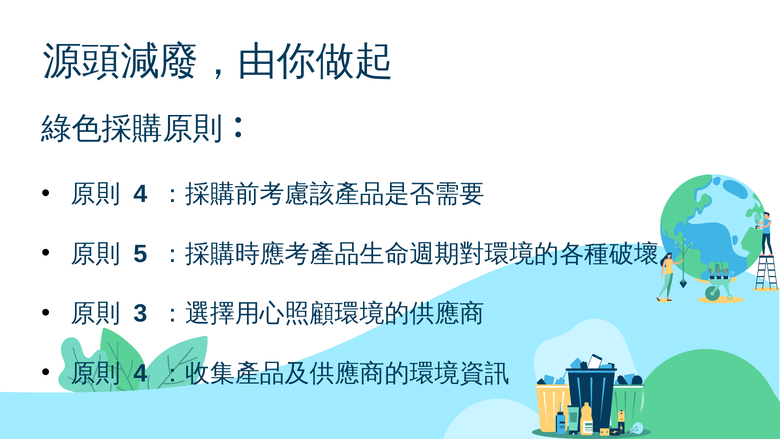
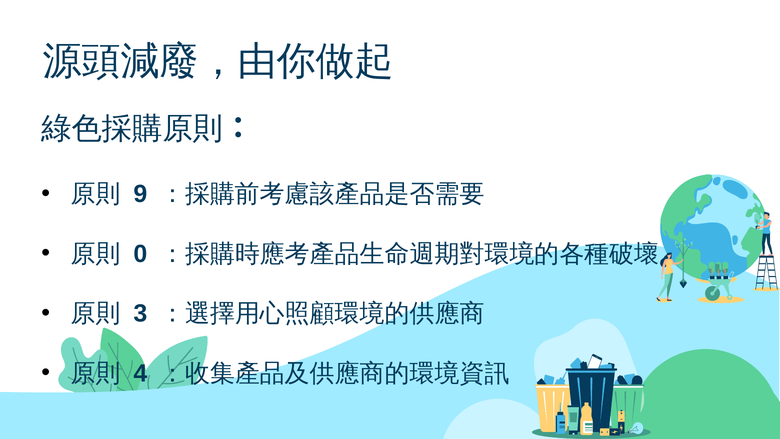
4: 4 -> 9 (140, 194)
5: 5 -> 0 (140, 254)
